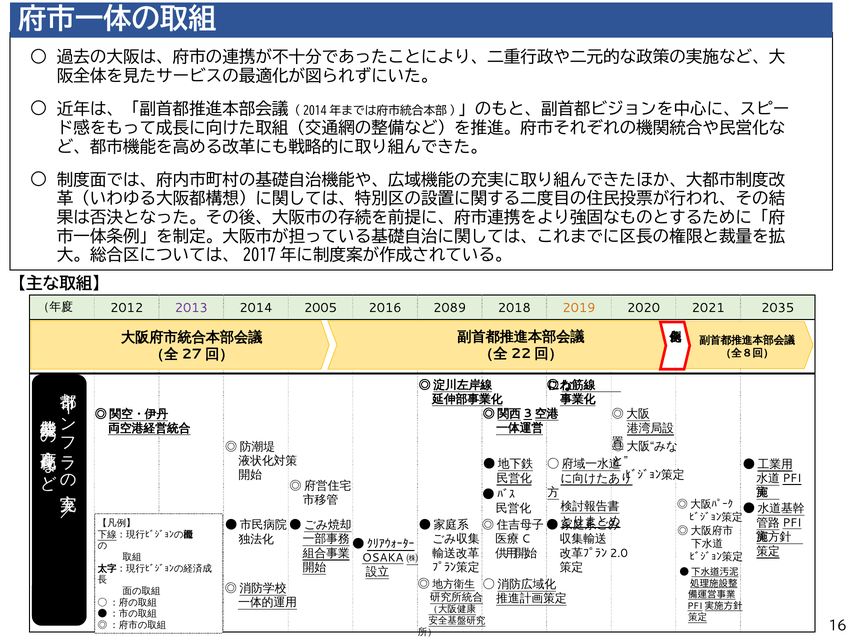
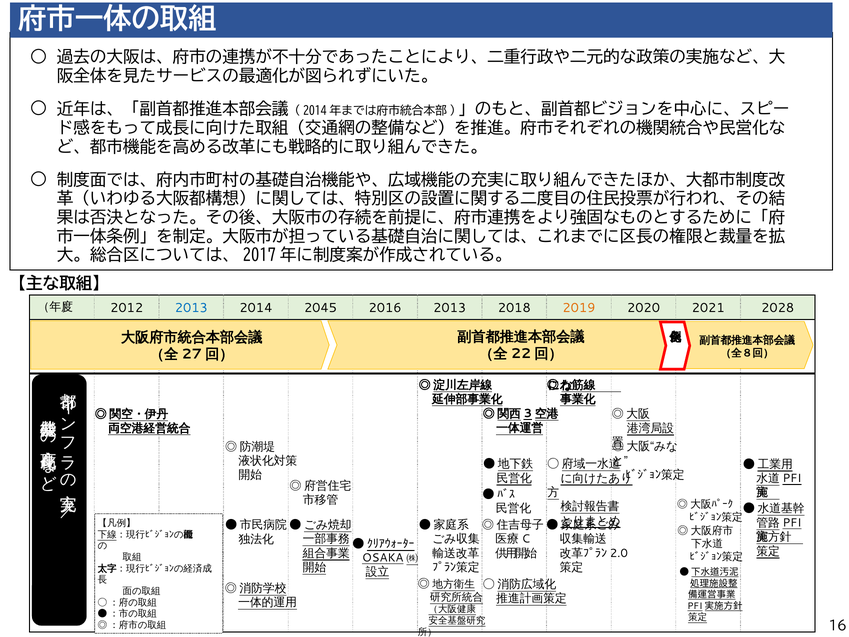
2013 colour: purple -> blue (191, 308)
2005: 2005 -> 2045 (320, 308)
2016 2089: 2089 -> 2013 (450, 308)
2035: 2035 -> 2028 (778, 308)
